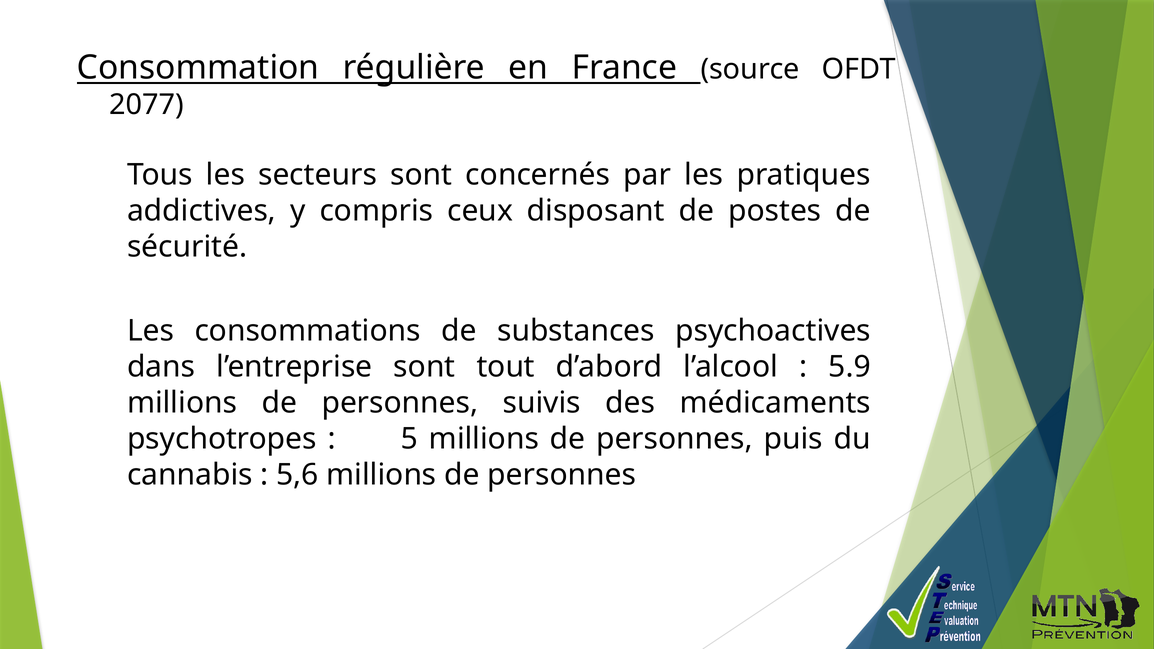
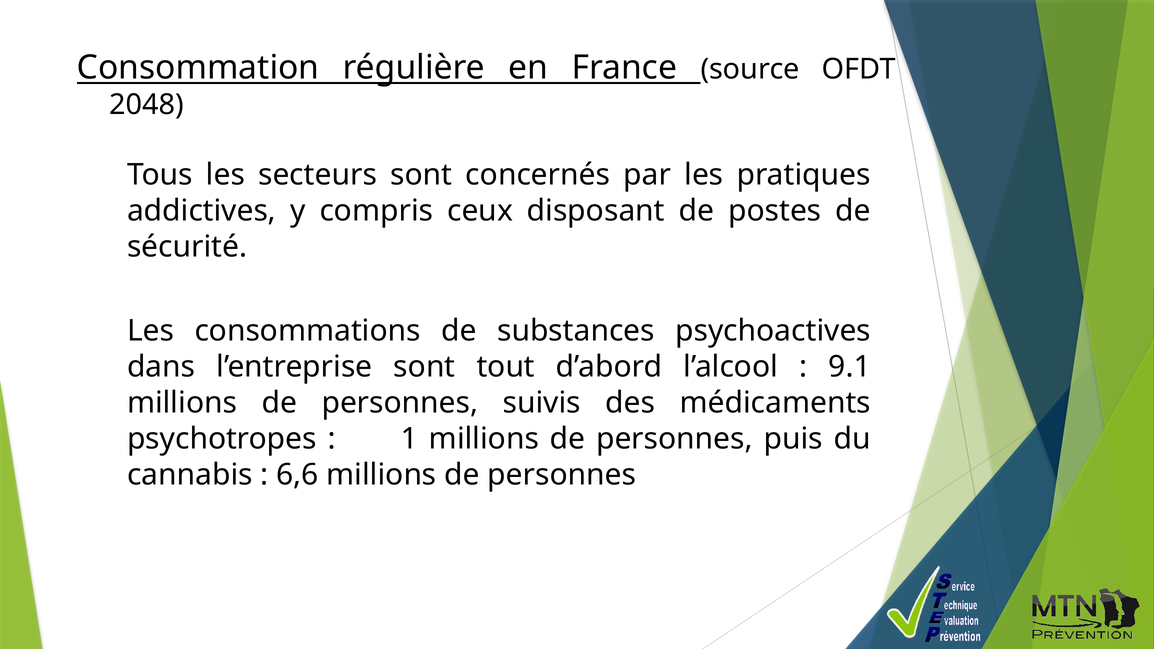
2077: 2077 -> 2048 (147, 105)
5.9: 5.9 -> 9.1 (850, 367)
5: 5 -> 1 (410, 439)
5,6: 5,6 -> 6,6 (297, 475)
